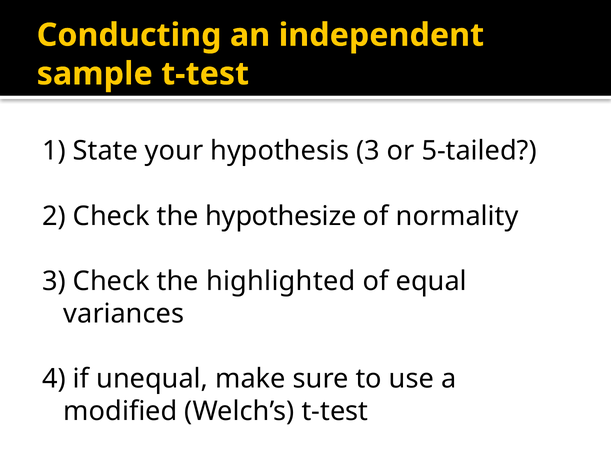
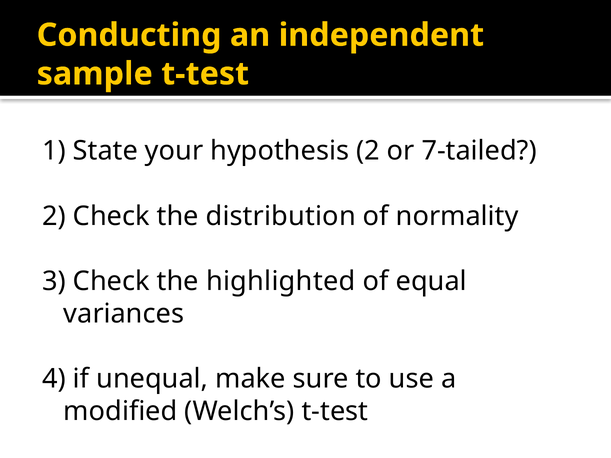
hypothesis 3: 3 -> 2 (368, 151)
5-tailed: 5-tailed -> 7-tailed (479, 151)
hypothesize: hypothesize -> distribution (281, 216)
